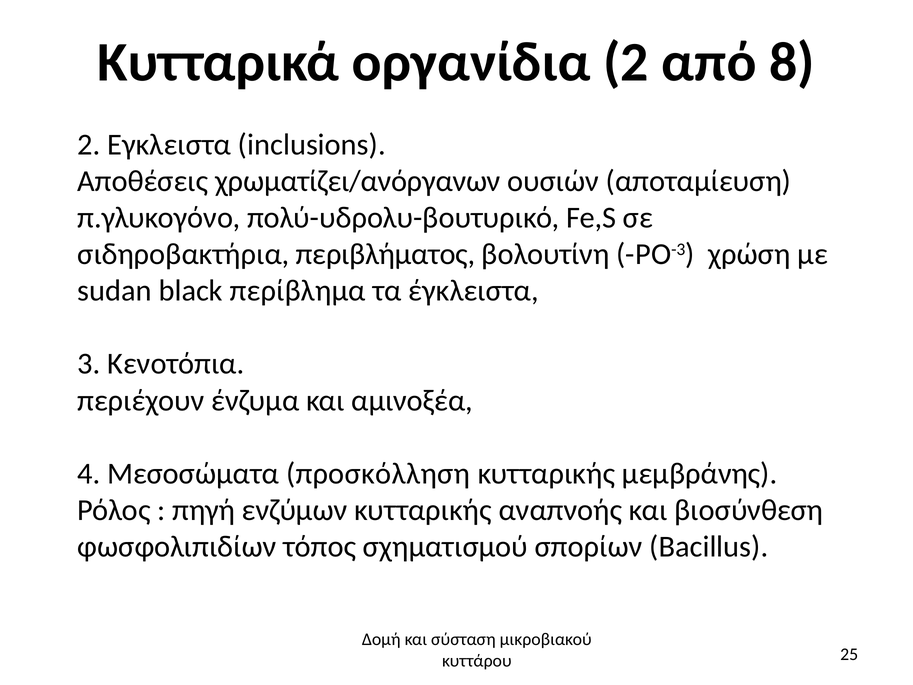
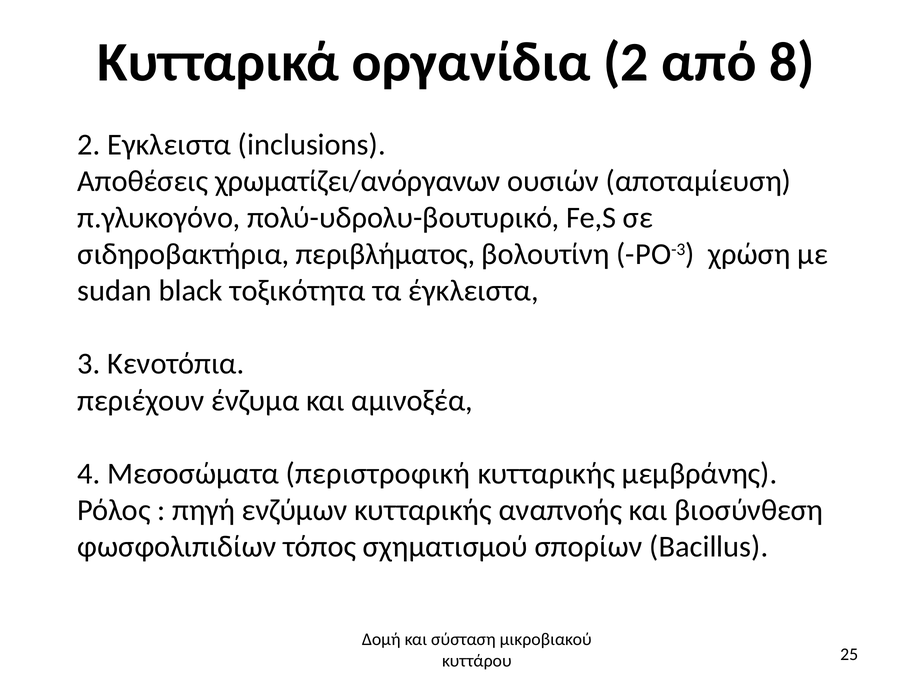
περίβλημα: περίβλημα -> τοξικότητα (298, 291)
προσκόλληση: προσκόλληση -> περιστροφική (378, 473)
